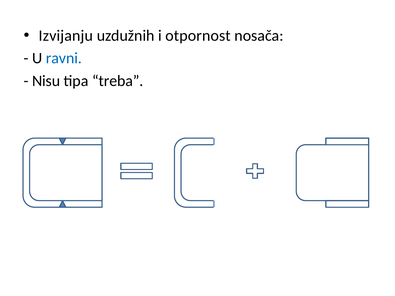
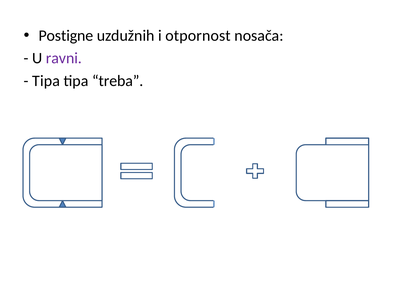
Izvijanju: Izvijanju -> Postigne (66, 36)
ravni colour: blue -> purple (64, 58)
Nisu: Nisu -> Tipa (46, 81)
